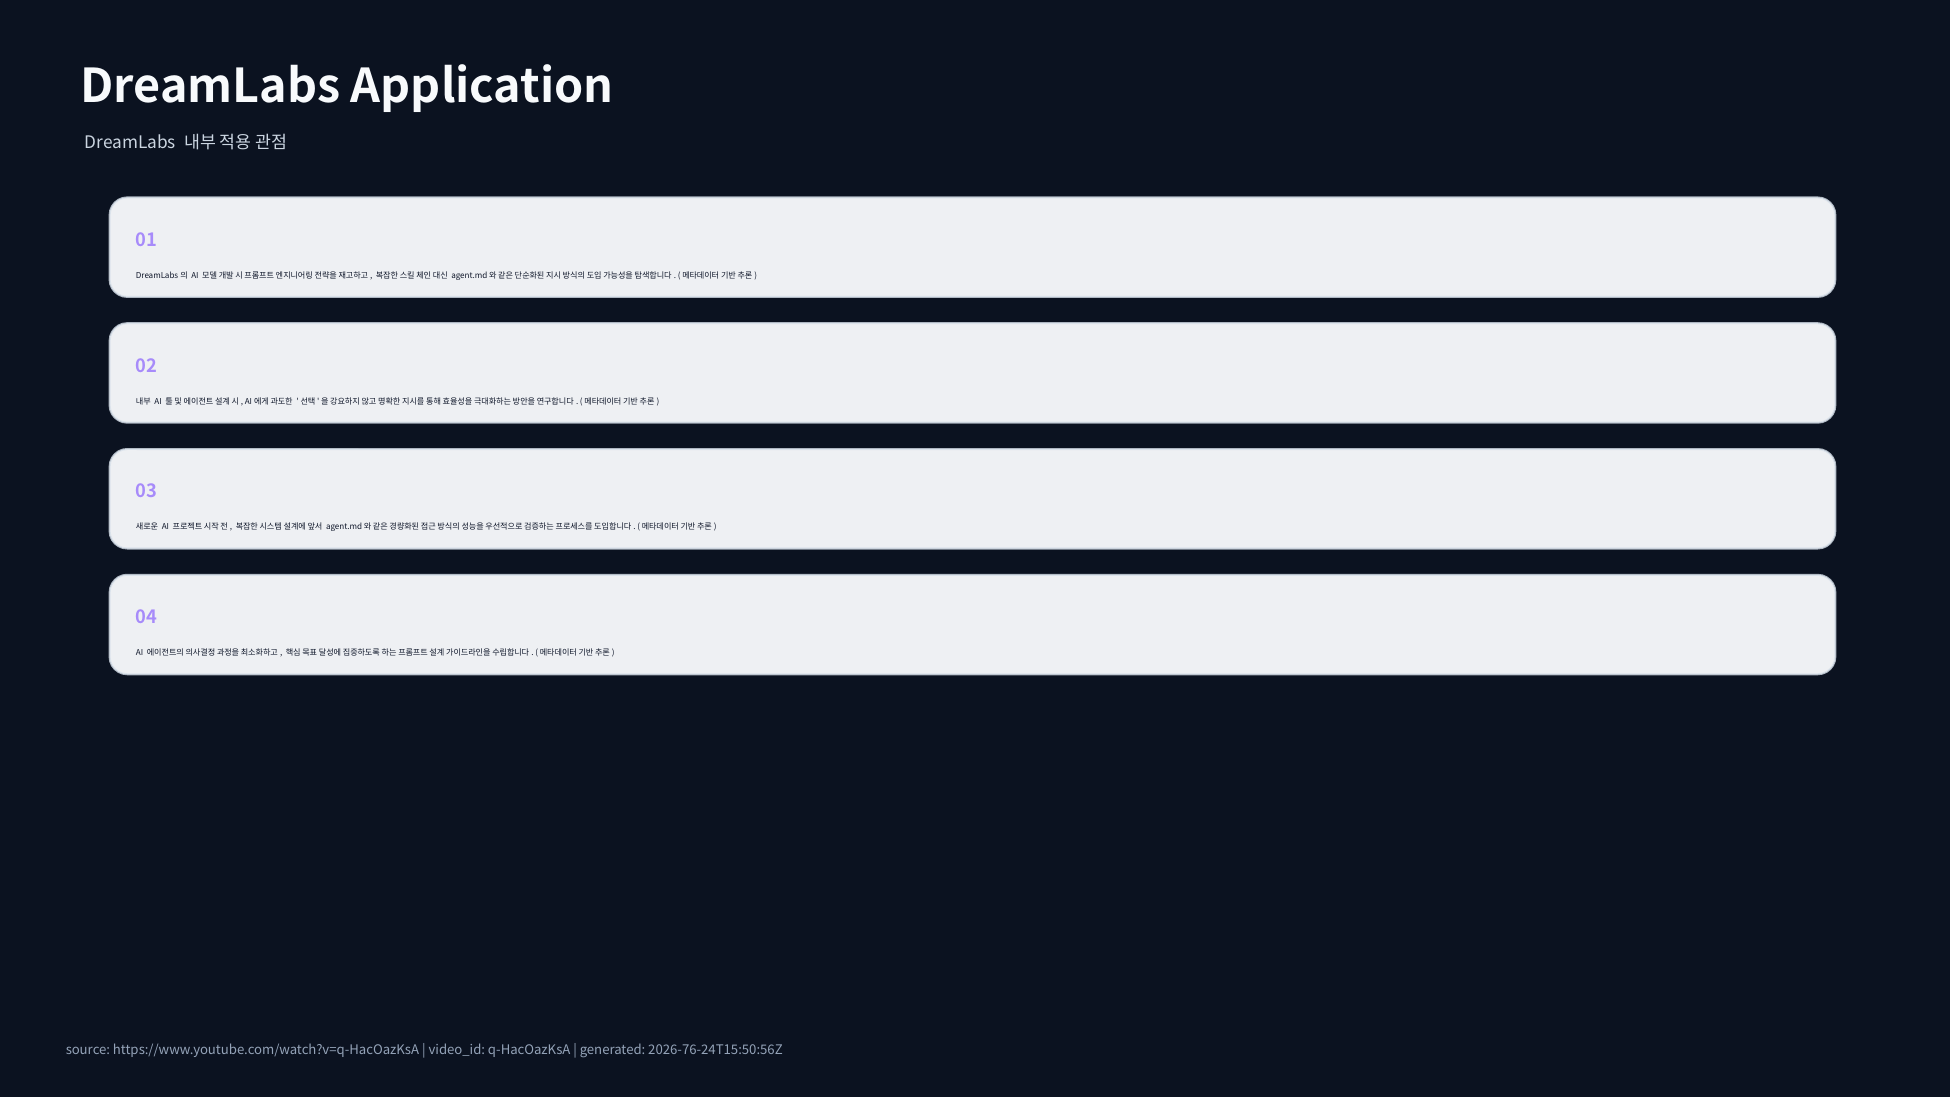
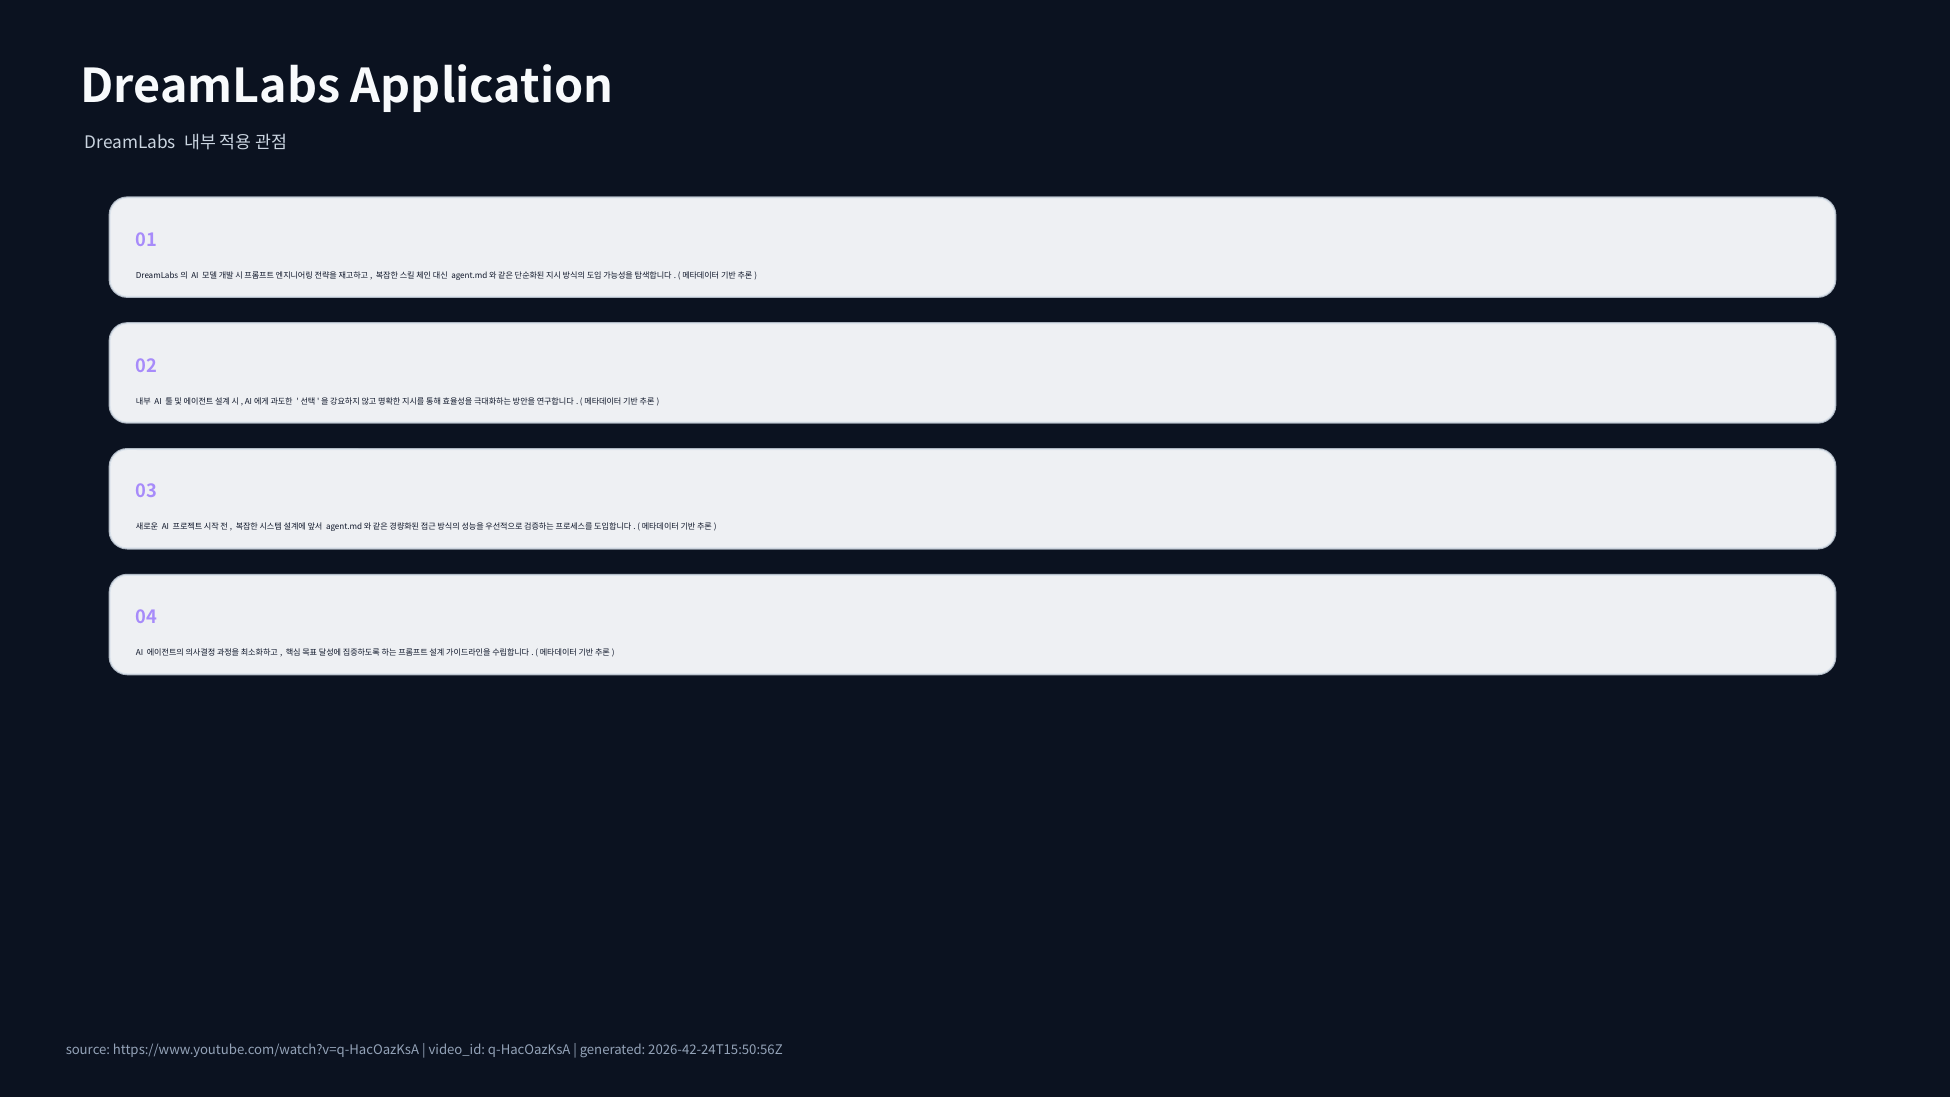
2026-76-24T15:50:56Z: 2026-76-24T15:50:56Z -> 2026-42-24T15:50:56Z (715, 1050)
